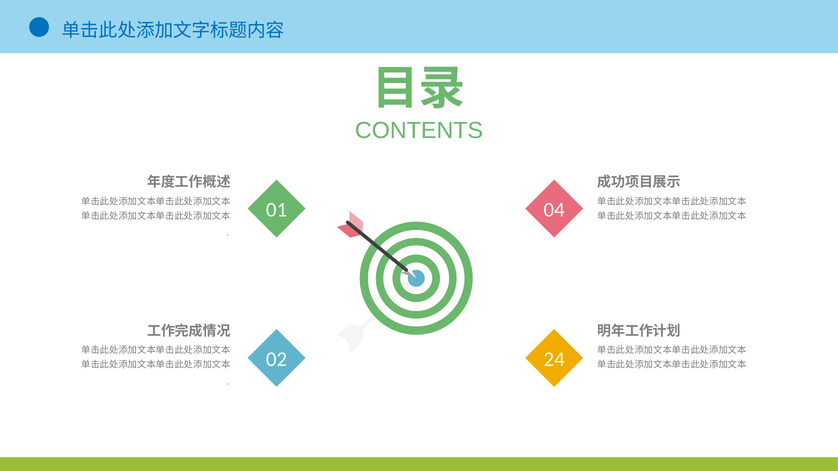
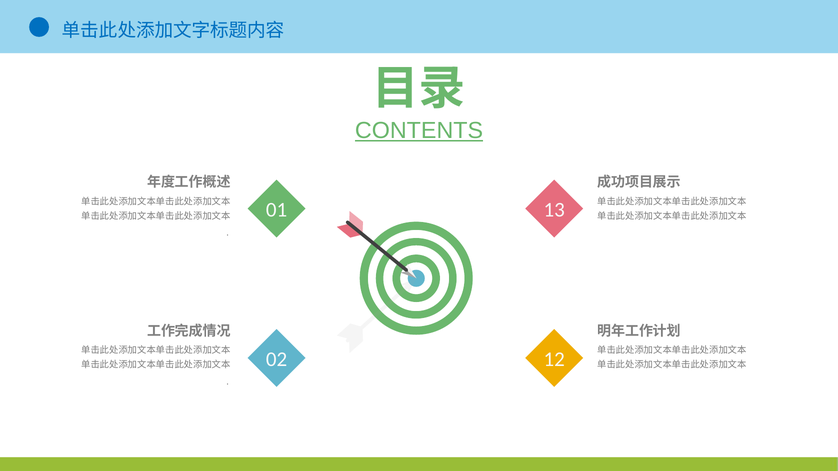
CONTENTS underline: none -> present (419, 131)
04: 04 -> 13 (554, 210)
24: 24 -> 12 (554, 360)
